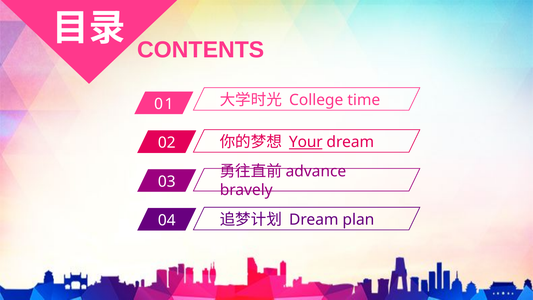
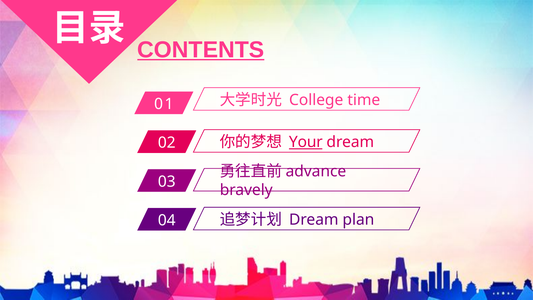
CONTENTS underline: none -> present (201, 50)
